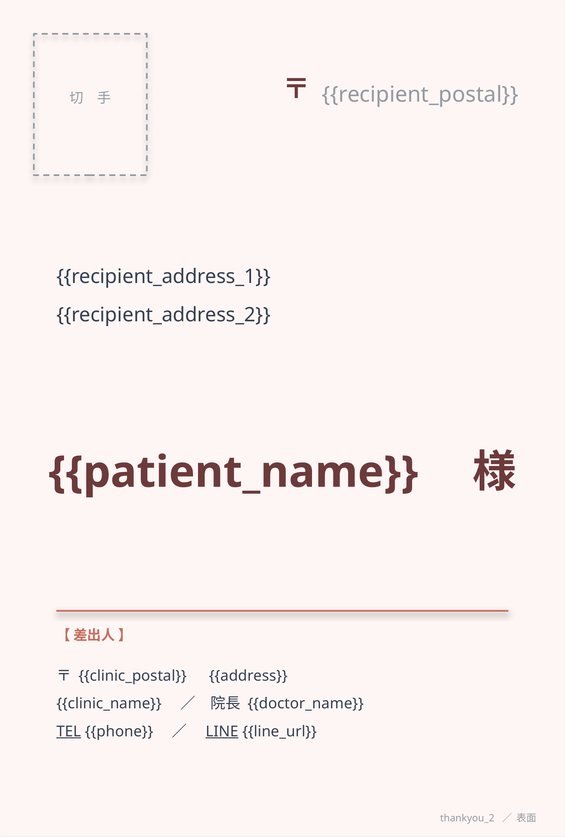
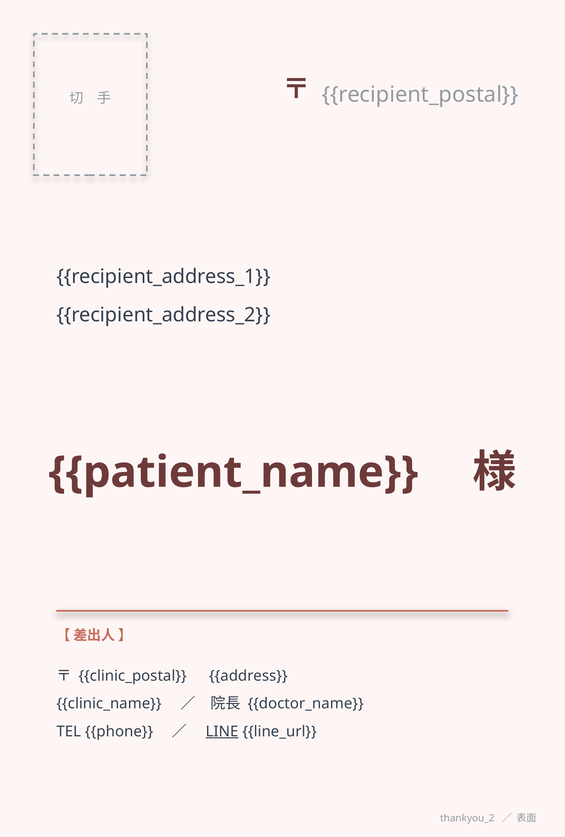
TEL underline: present -> none (69, 731)
